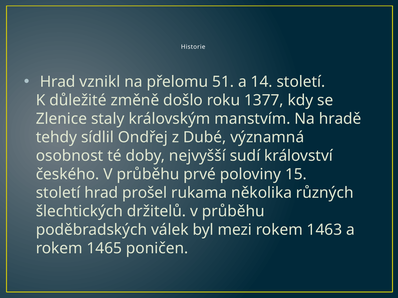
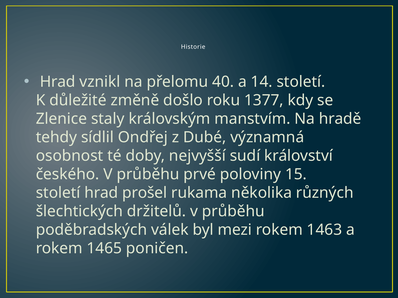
51: 51 -> 40 (223, 82)
